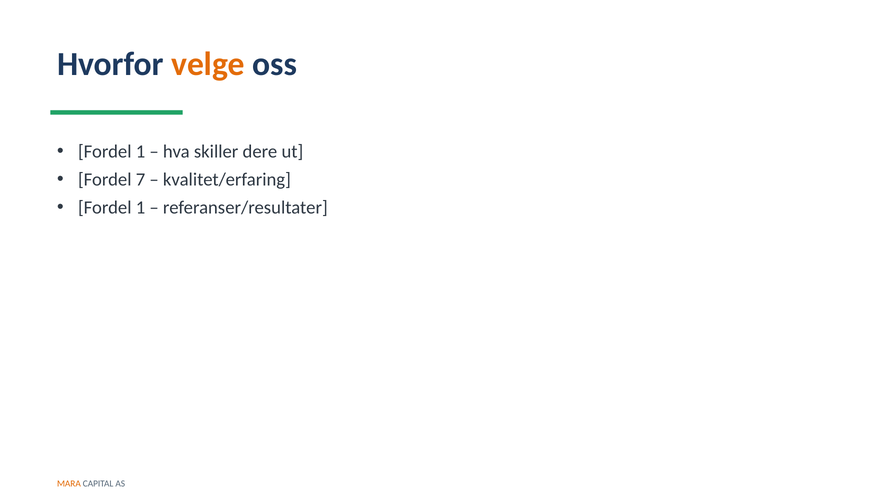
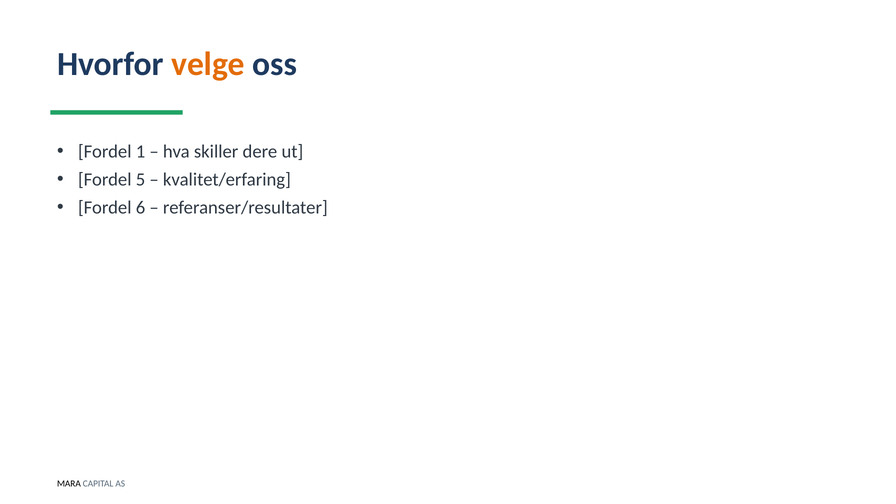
7: 7 -> 5 (141, 180)
1: 1 -> 6 (141, 208)
MARA colour: orange -> black (69, 484)
